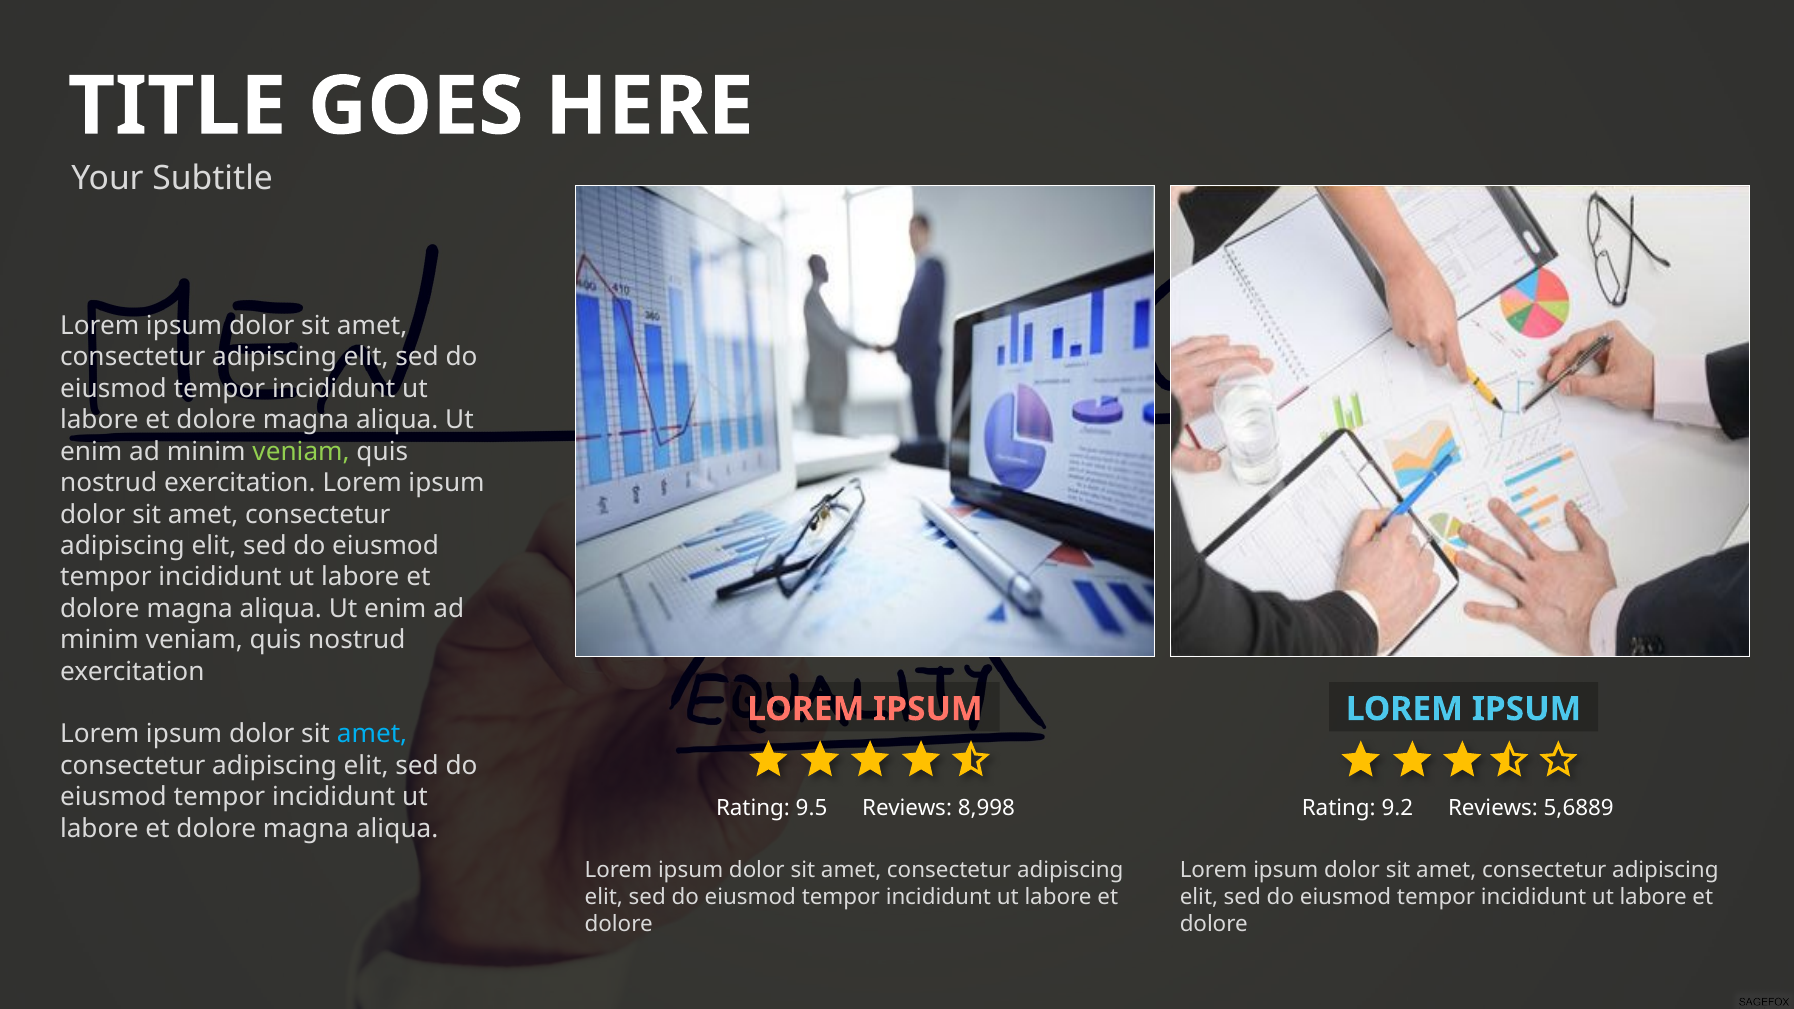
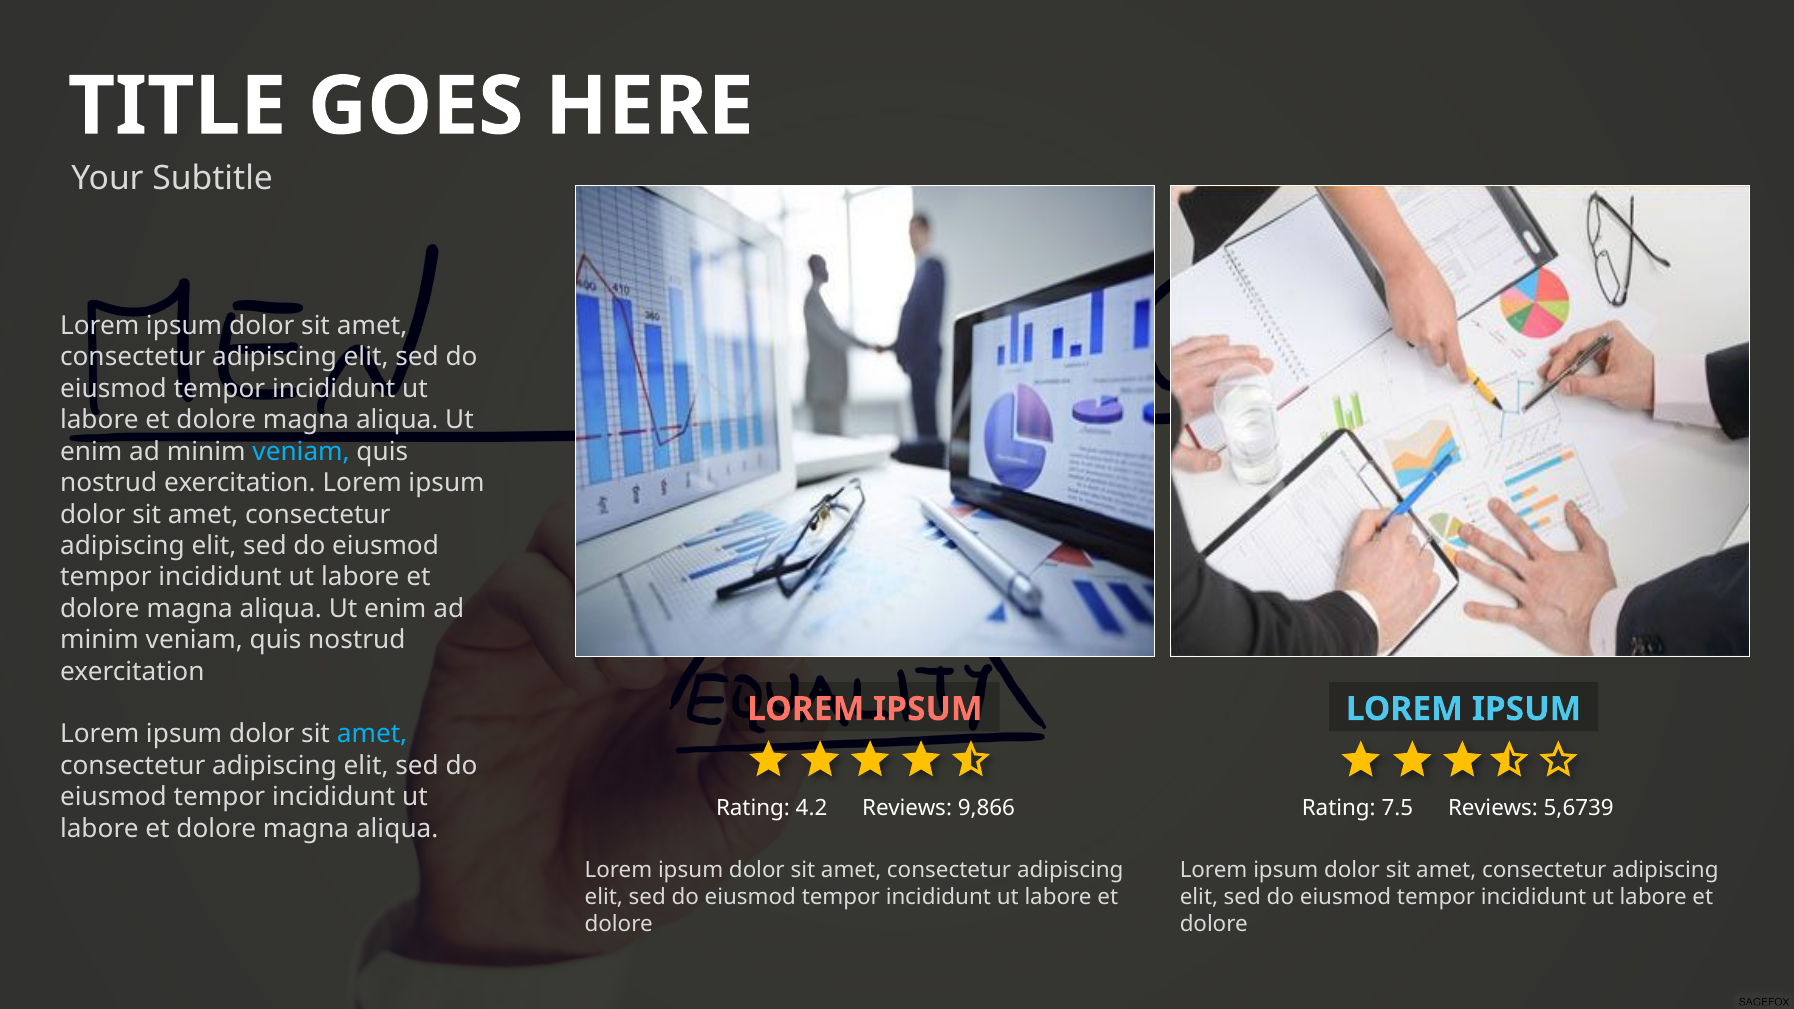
veniam colour: light green -> light blue (301, 452)
9.5: 9.5 -> 4.2 (812, 808)
8,998: 8,998 -> 9,866 (986, 808)
9.2: 9.2 -> 7.5 (1397, 808)
5,6889: 5,6889 -> 5,6739 (1579, 808)
